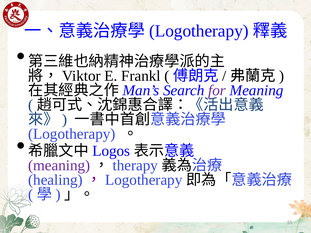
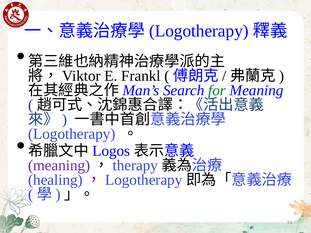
for colour: purple -> green (217, 91)
